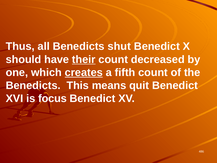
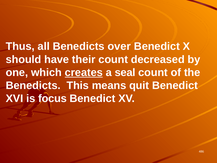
shut: shut -> over (119, 46)
their underline: present -> none (84, 59)
fifth: fifth -> seal (125, 72)
